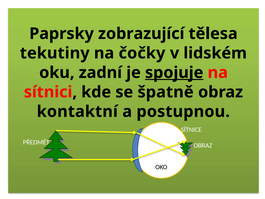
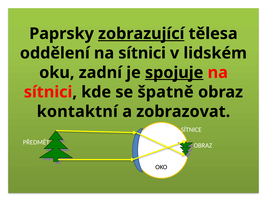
zobrazující underline: none -> present (141, 34)
tekutiny: tekutiny -> oddělení (55, 53)
čočky: čočky -> sítnici (142, 53)
postupnou: postupnou -> zobrazovat (183, 111)
